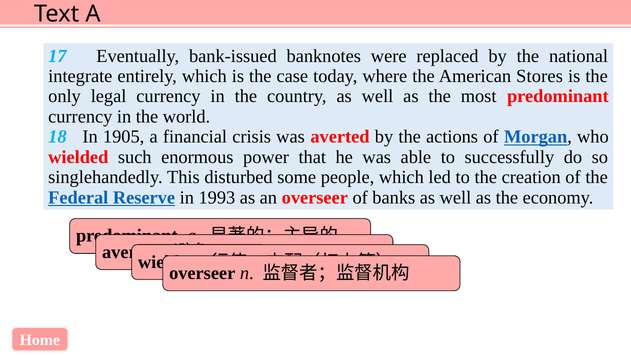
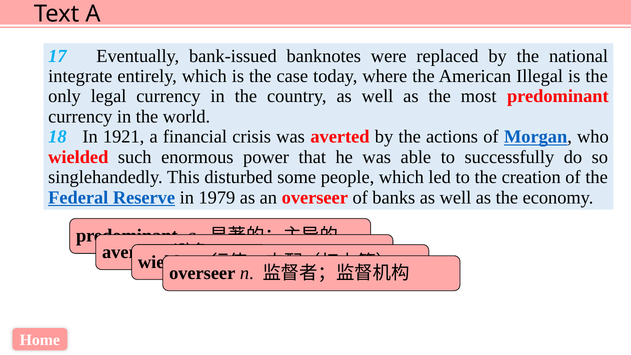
Stores: Stores -> Illegal (540, 76)
1905: 1905 -> 1921 (124, 137)
1993: 1993 -> 1979 (217, 197)
